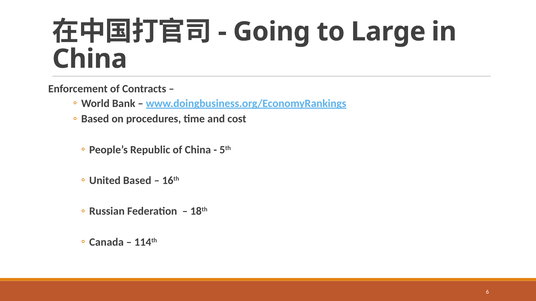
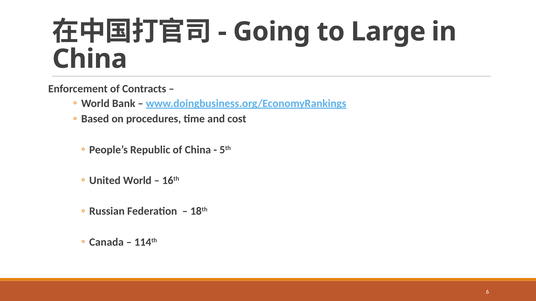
United Based: Based -> World (137, 181)
